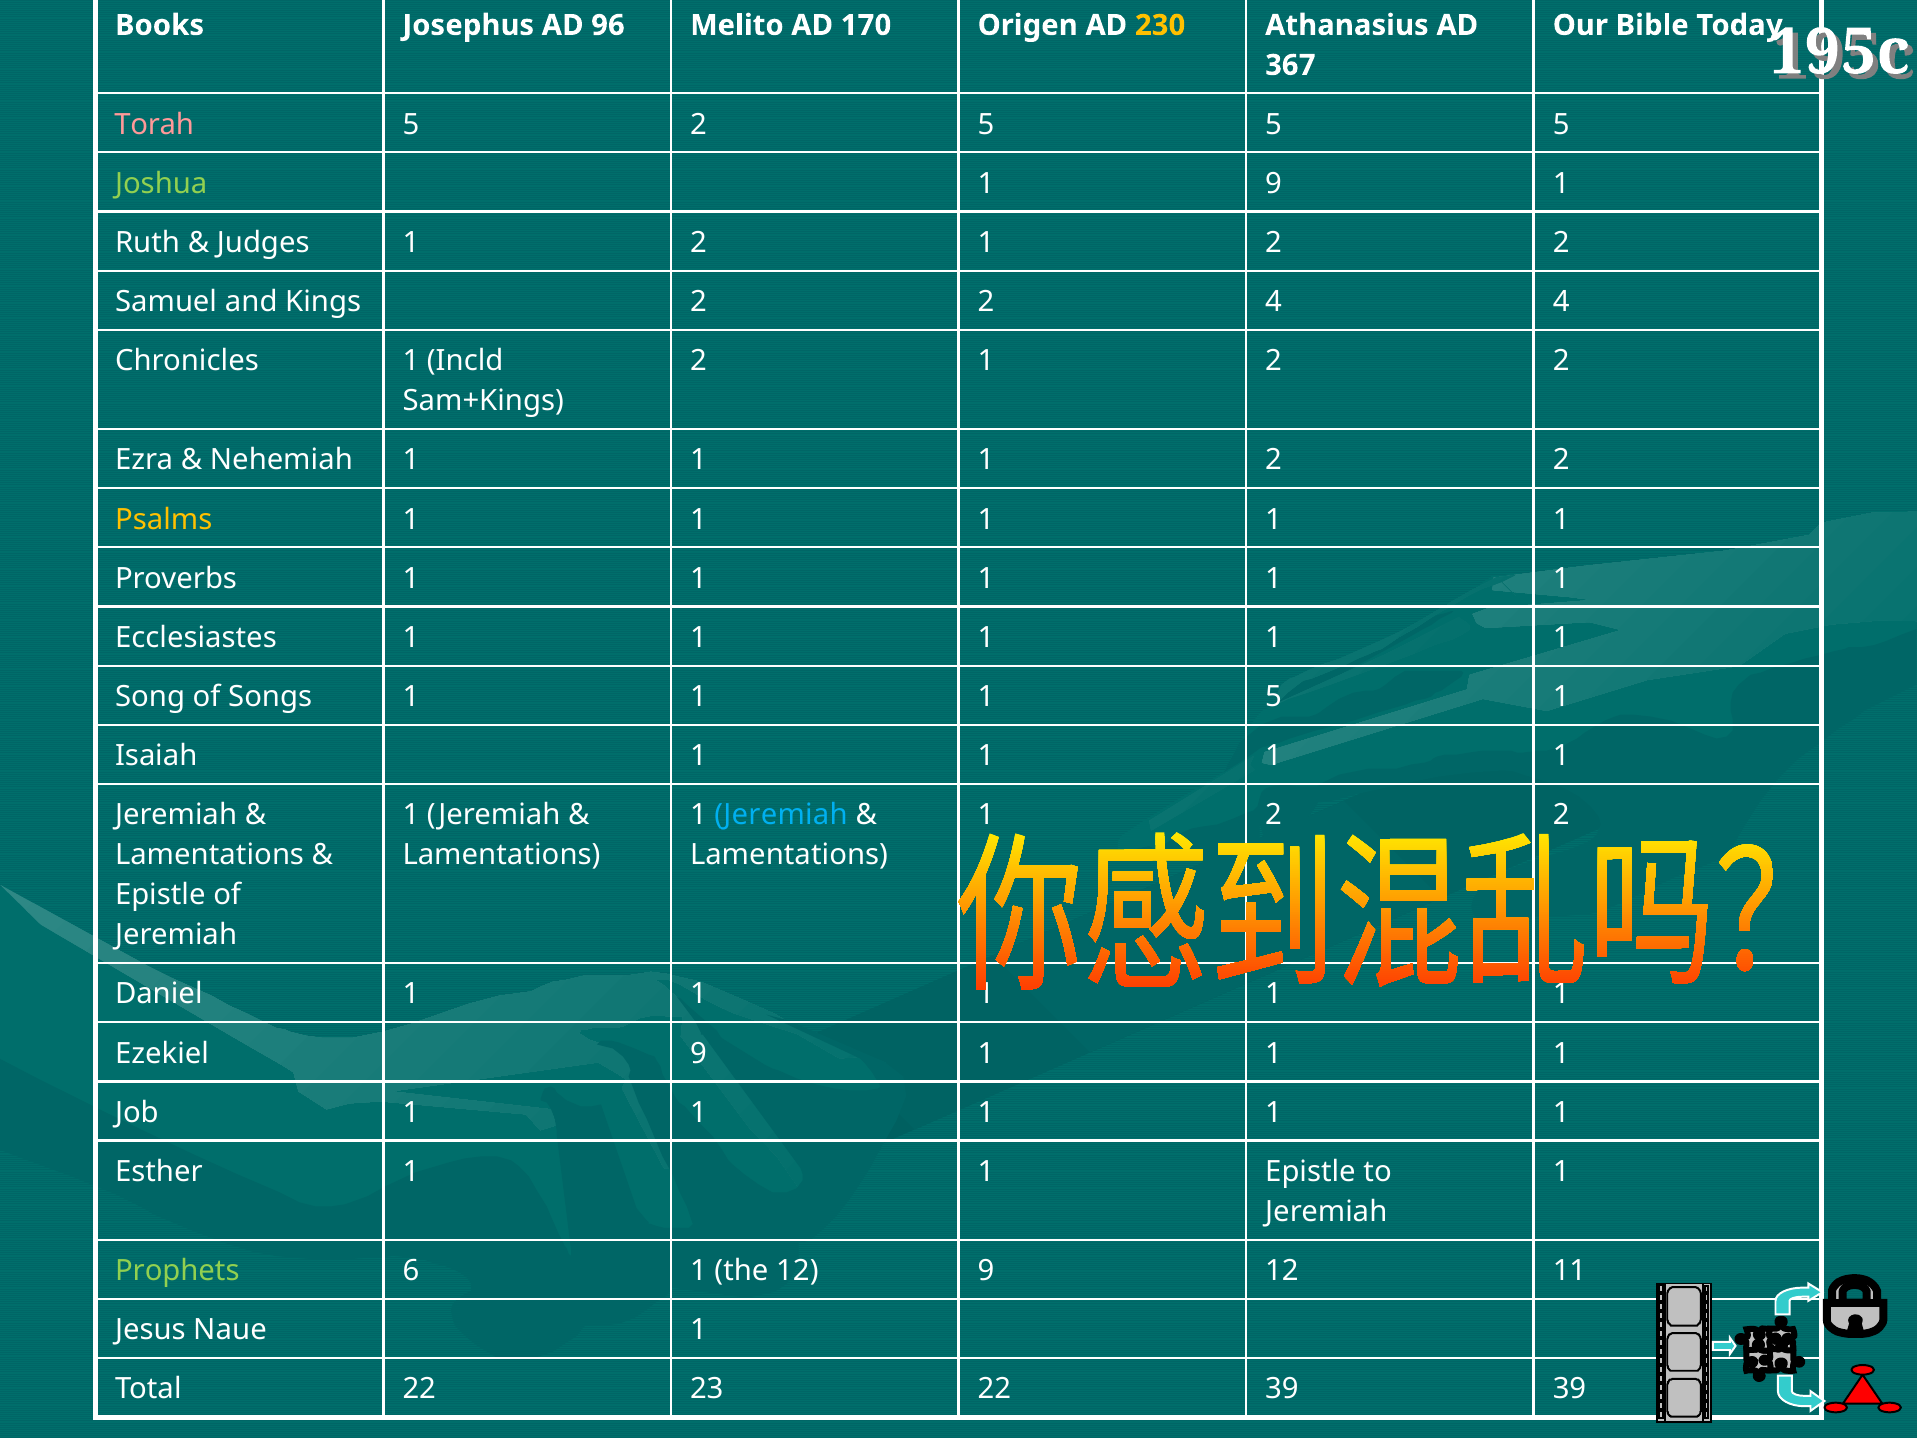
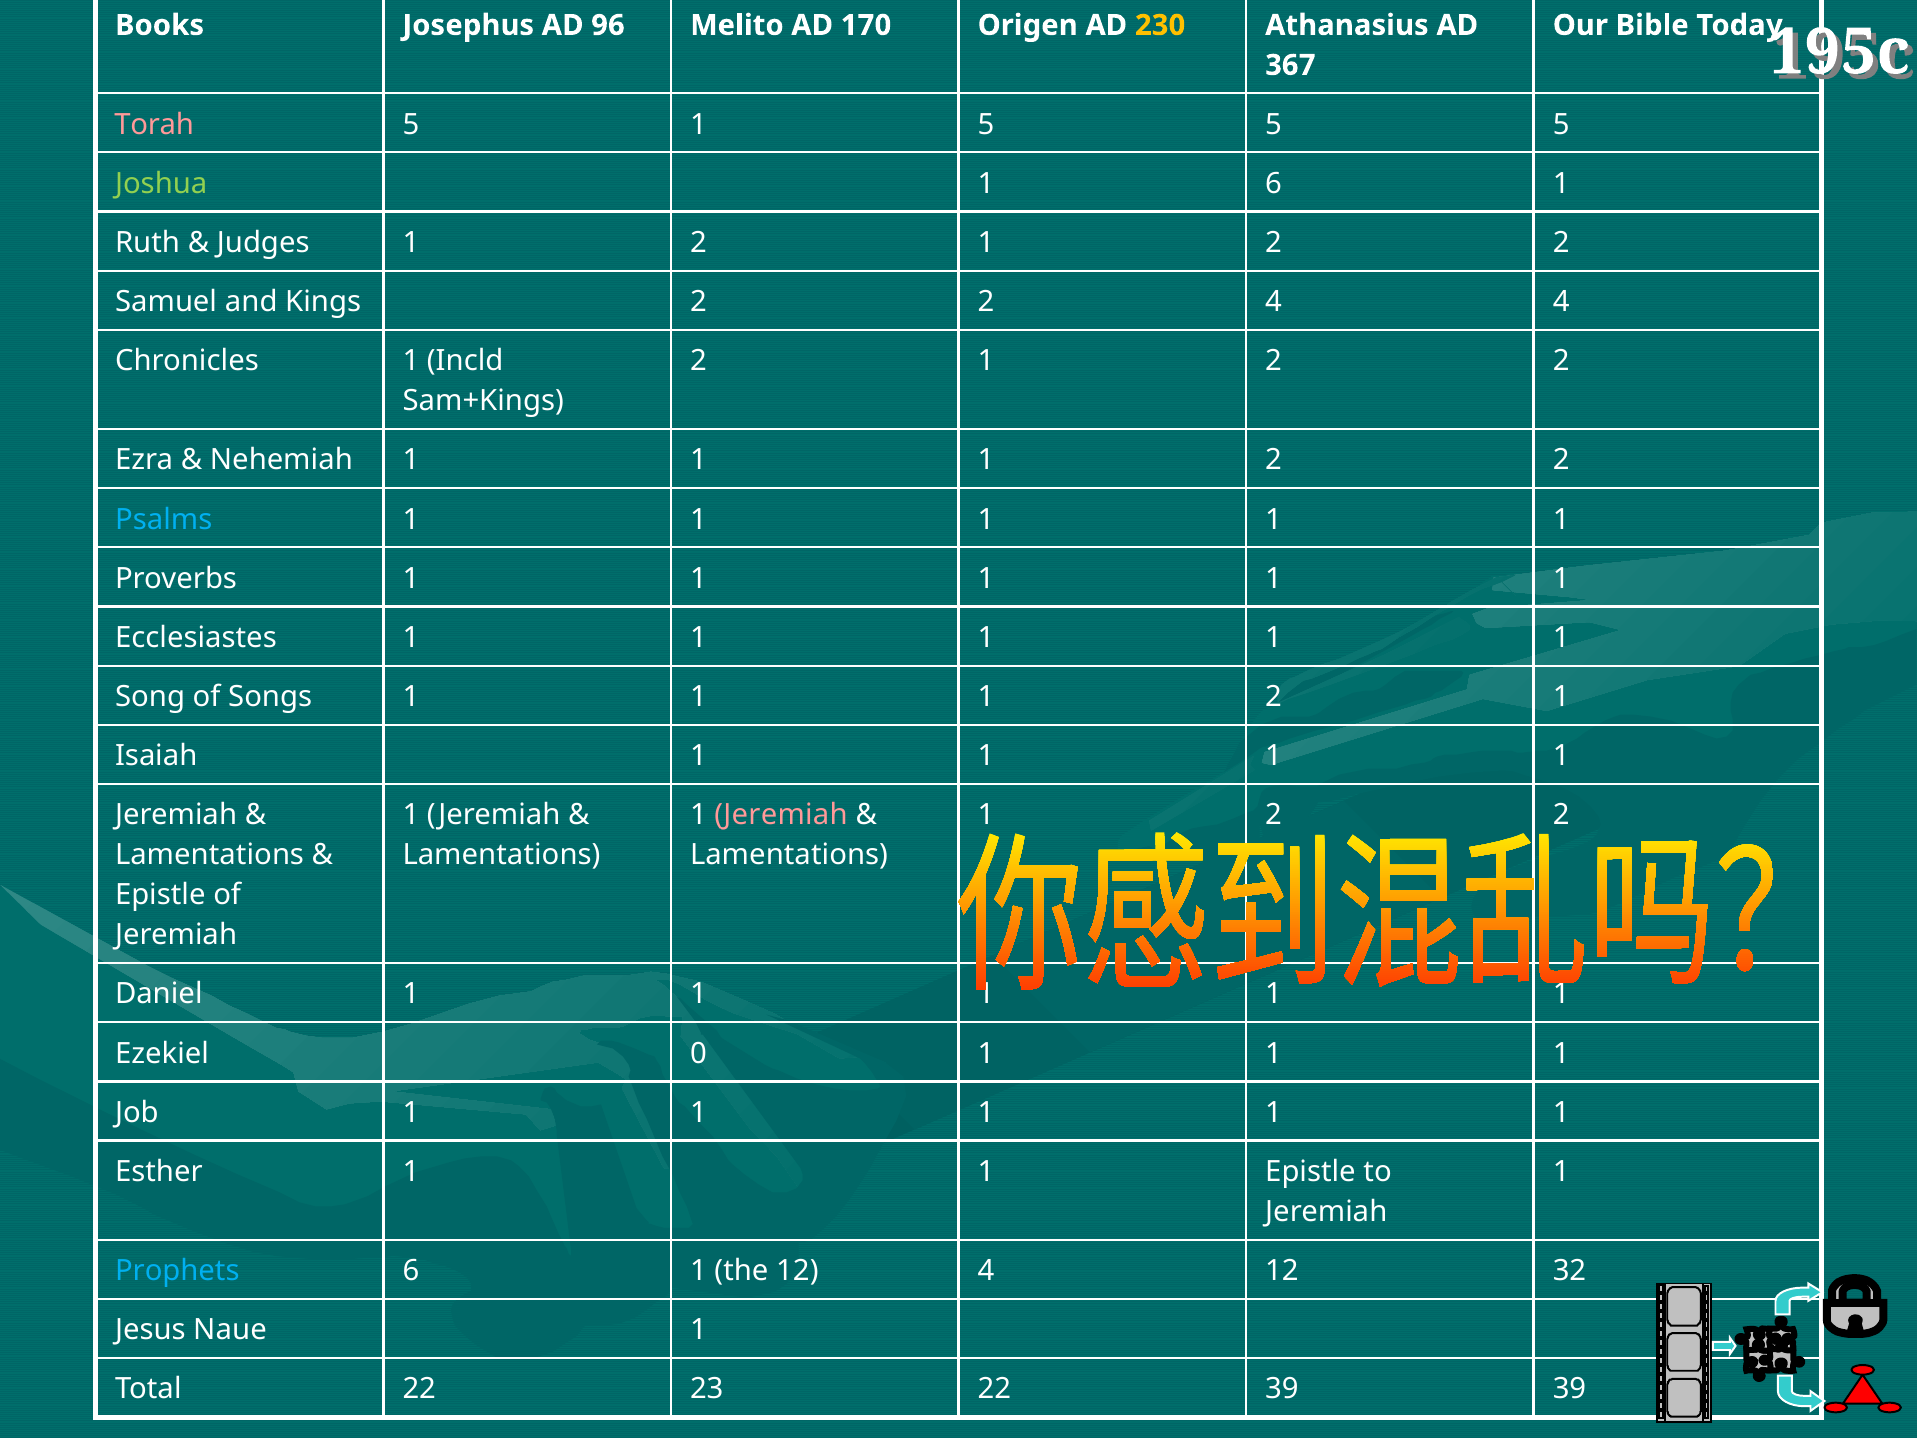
5 2: 2 -> 1 (698, 124)
1 9: 9 -> 6 (1274, 184)
Psalms colour: yellow -> light blue (164, 519)
5: 5 -> 2 (1274, 697)
Jeremiah colour: light blue -> pink (781, 815)
Ezekiel 9: 9 -> 0 (698, 1053)
Prophets colour: light green -> light blue (177, 1271)
12 9: 9 -> 4 (986, 1271)
11: 11 -> 32 (1569, 1271)
